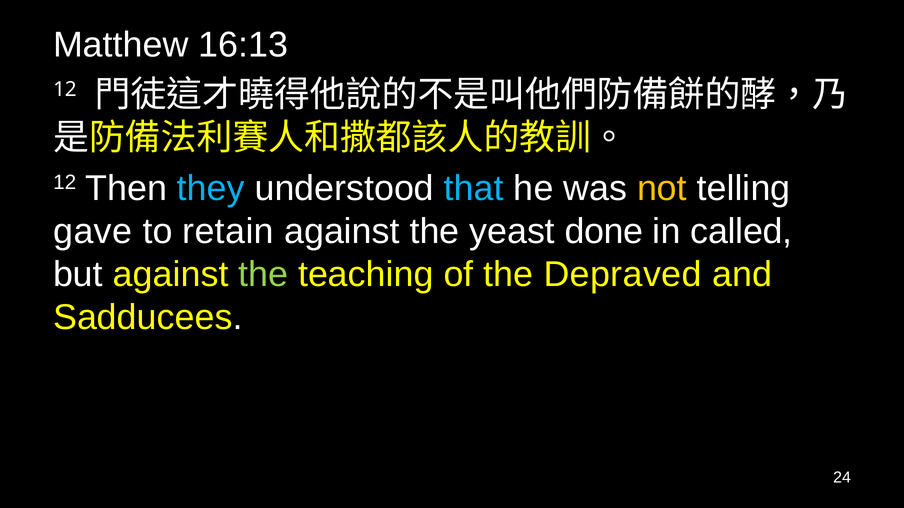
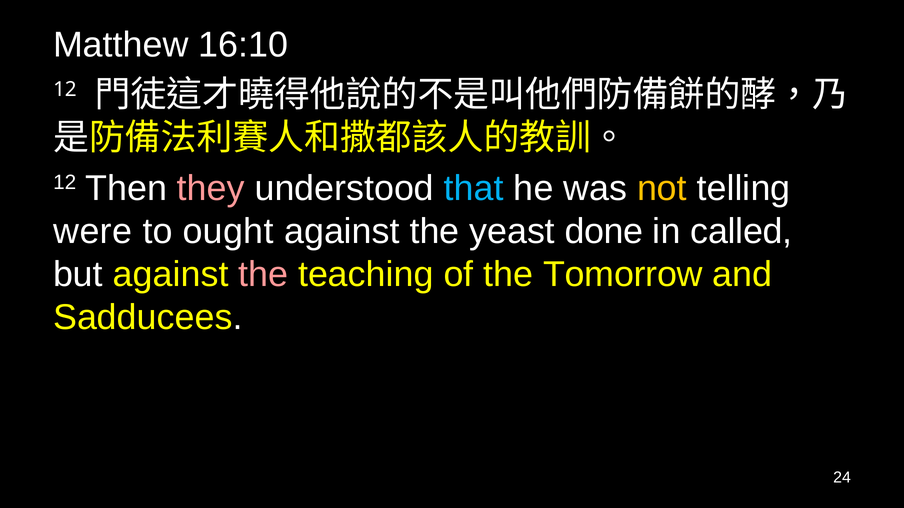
16:13: 16:13 -> 16:10 (243, 45)
they colour: light blue -> pink (211, 188)
gave: gave -> were (93, 232)
retain: retain -> ought (228, 232)
the colour: light green -> pink (263, 275)
Depraved: Depraved -> Tomorrow (623, 275)
